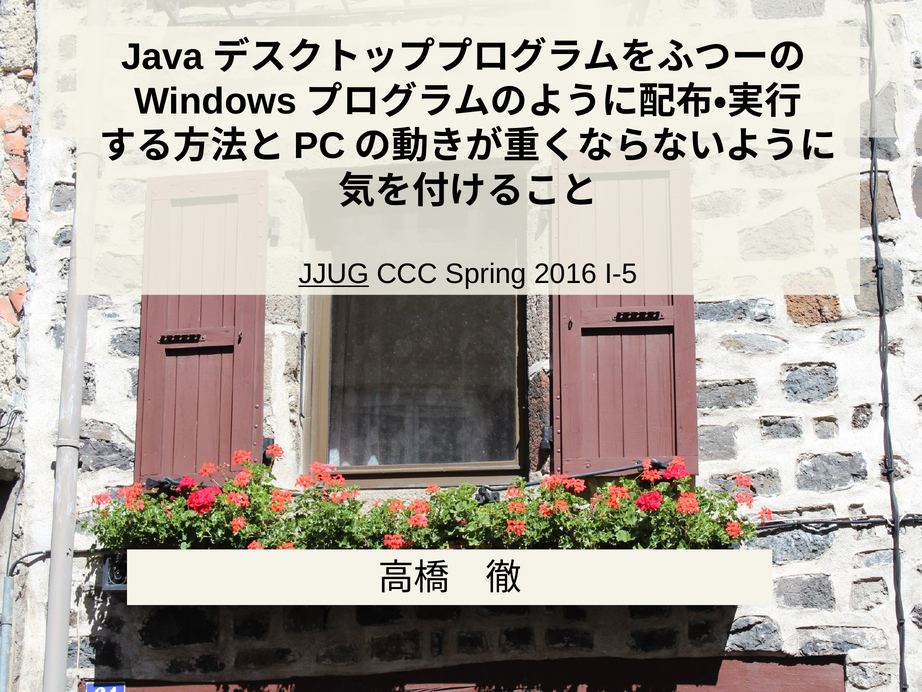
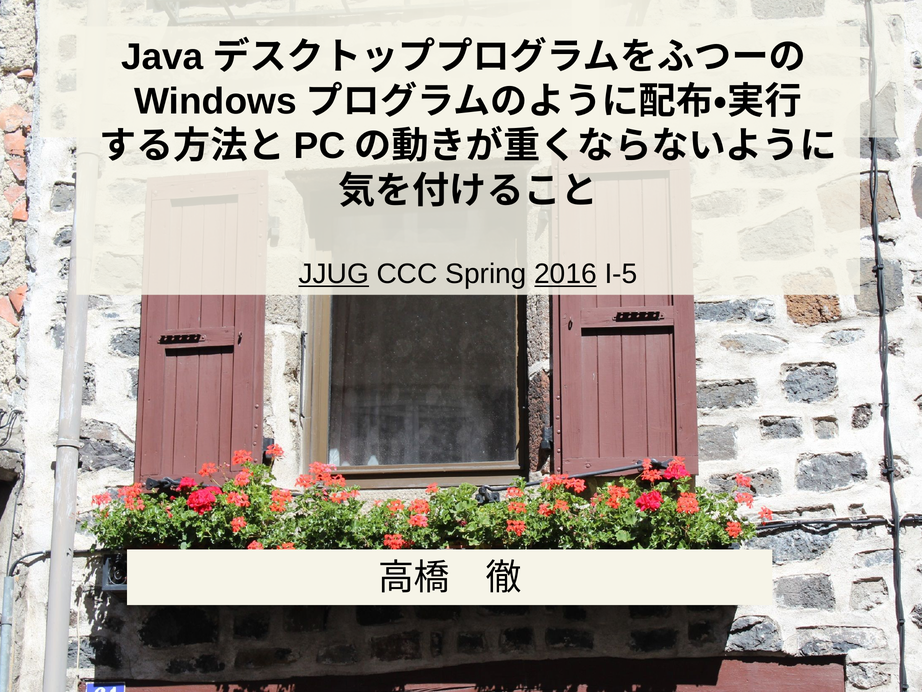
2016 underline: none -> present (566, 274)
